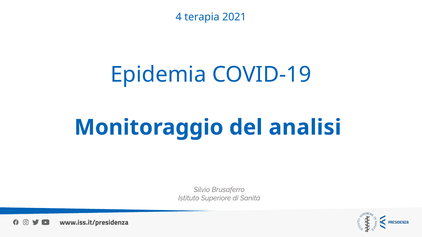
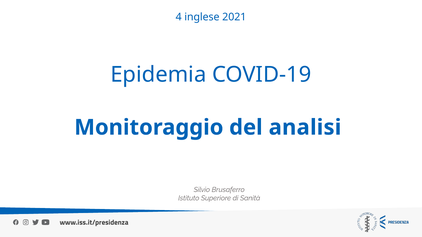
terapia: terapia -> inglese (202, 17)
